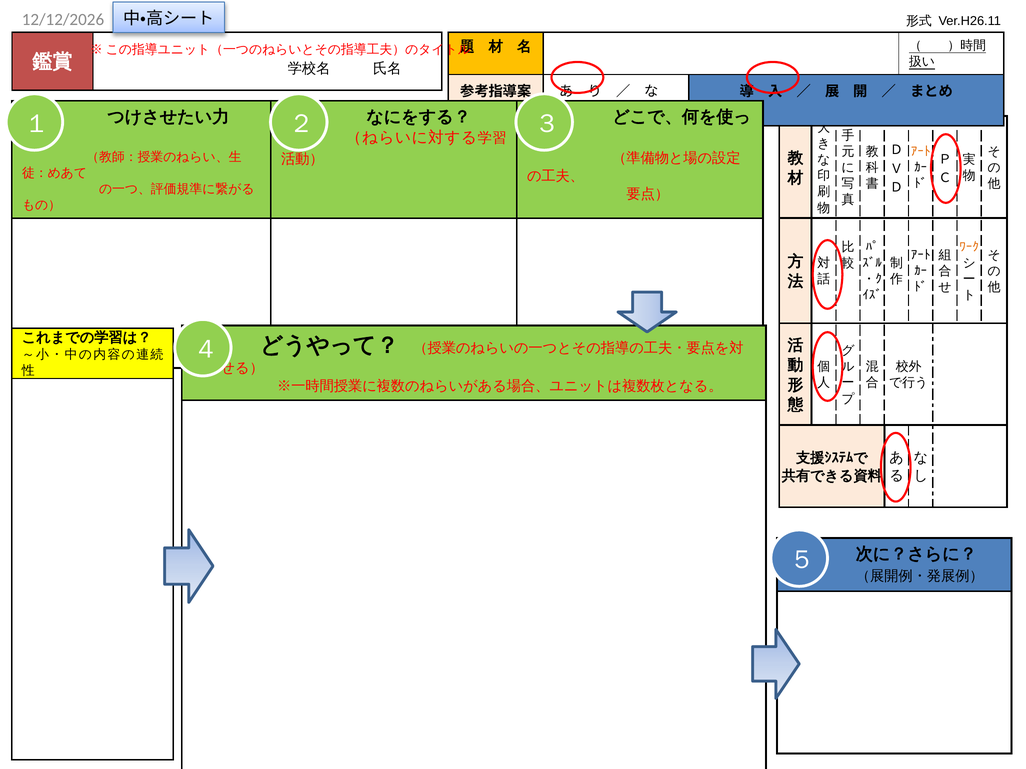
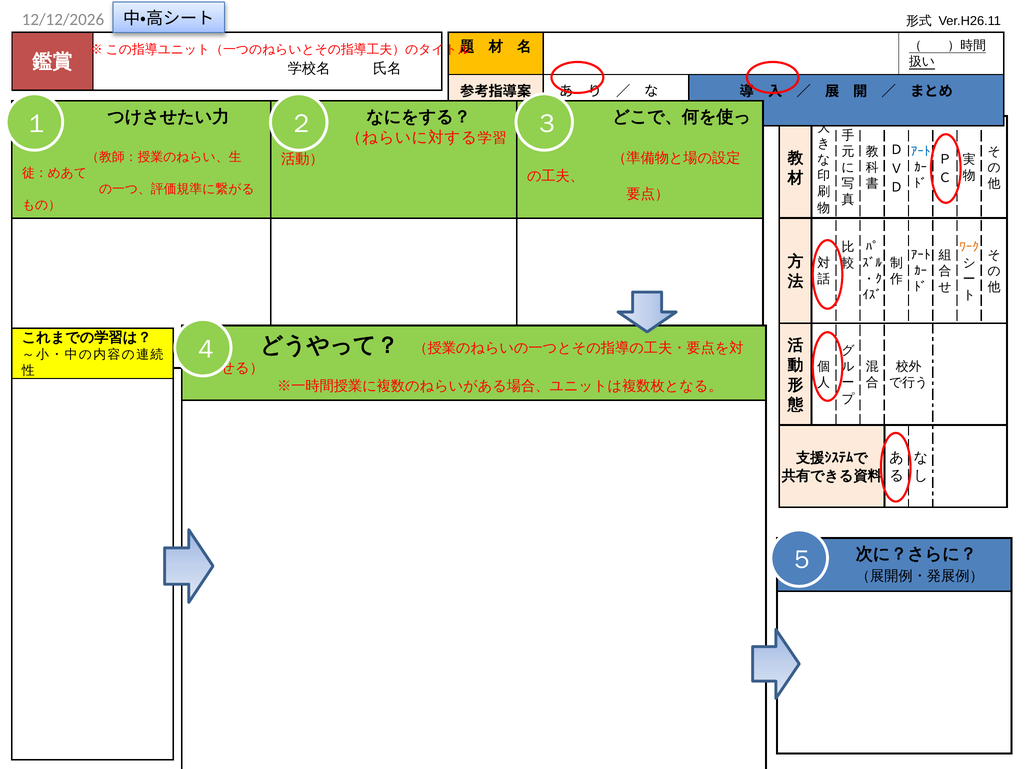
ｱｰﾄ colour: orange -> blue (921, 152)
